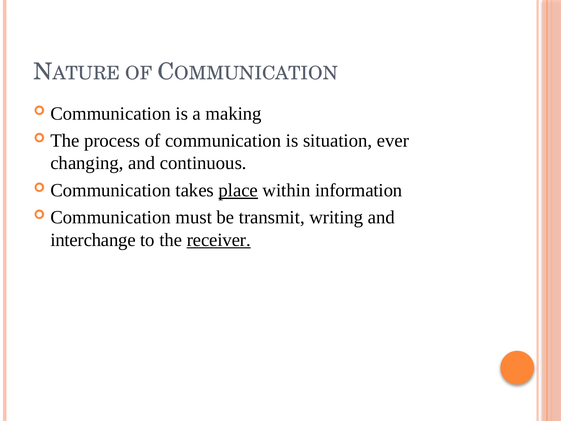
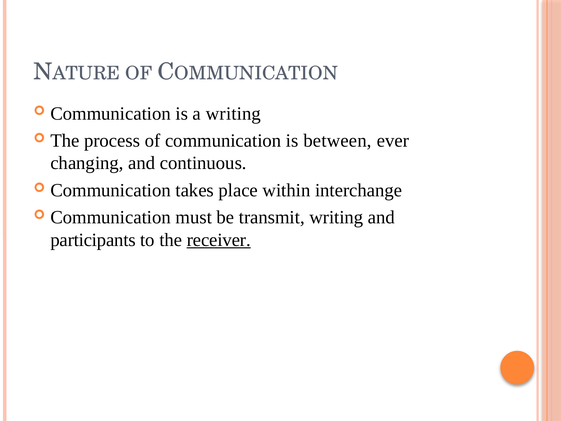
a making: making -> writing (233, 113)
situation: situation -> between (337, 141)
place underline: present -> none (238, 190)
information: information -> interchange (359, 190)
interchange: interchange -> participants (93, 240)
